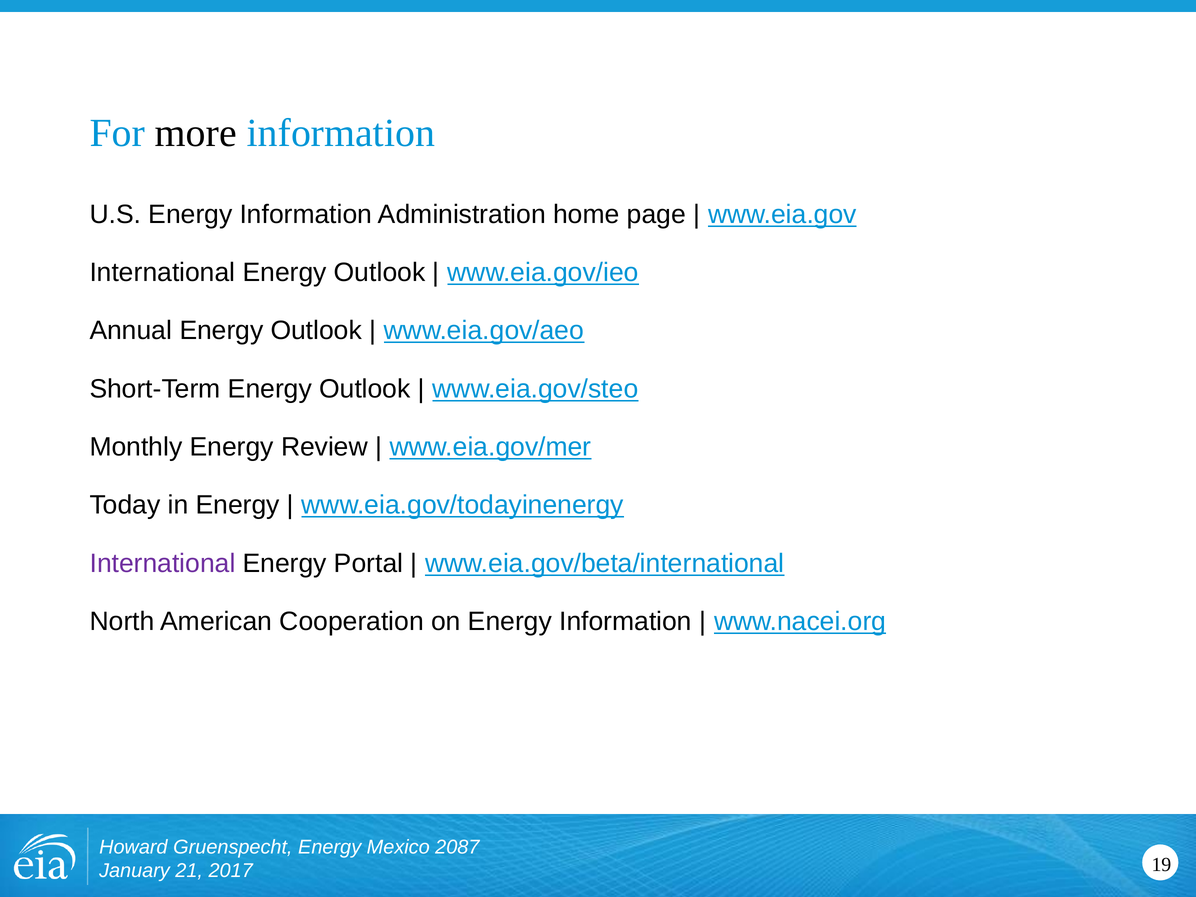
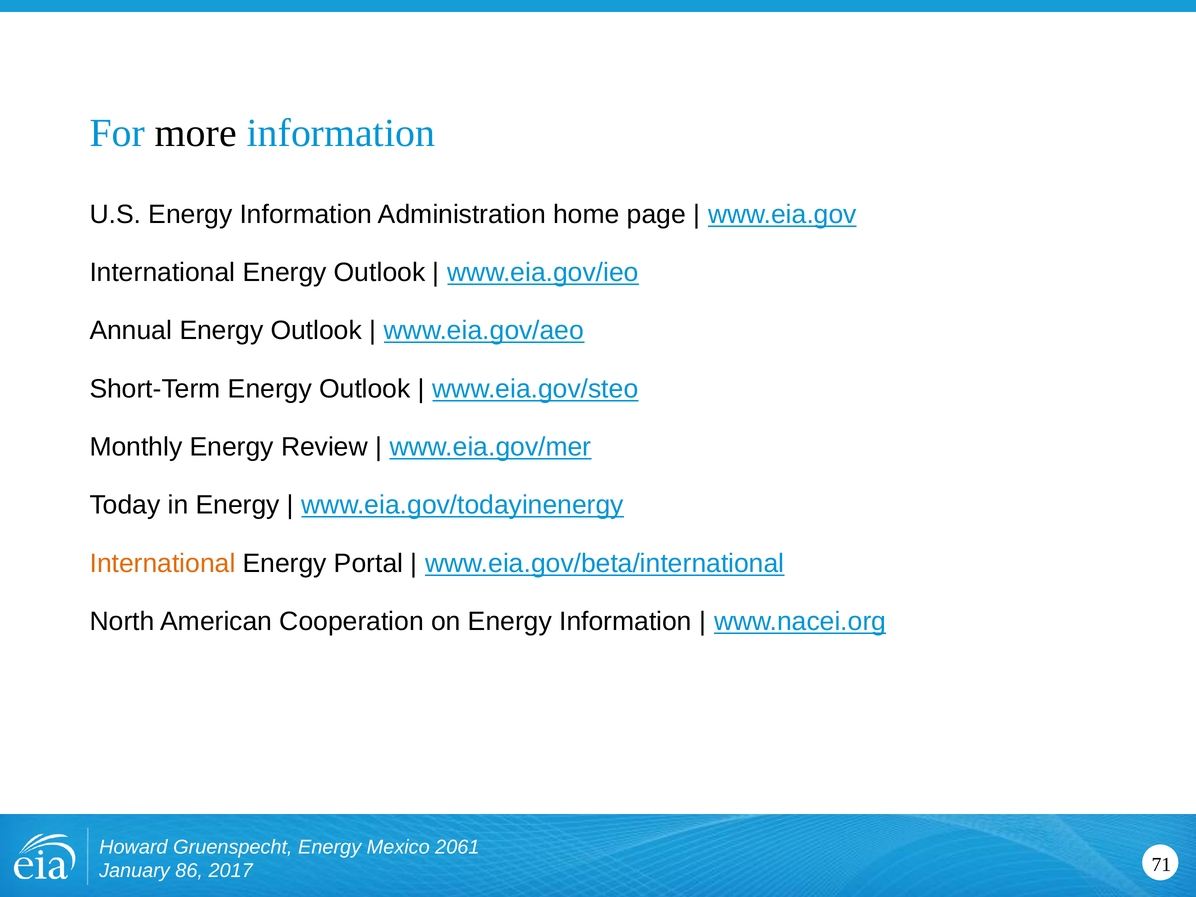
International colour: purple -> orange (163, 563)
2087: 2087 -> 2061 (457, 847)
21: 21 -> 86 (189, 871)
19: 19 -> 71 (1161, 865)
